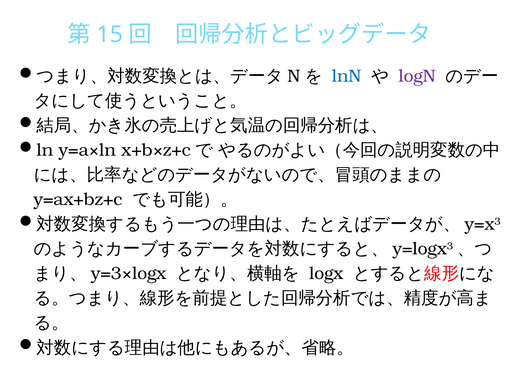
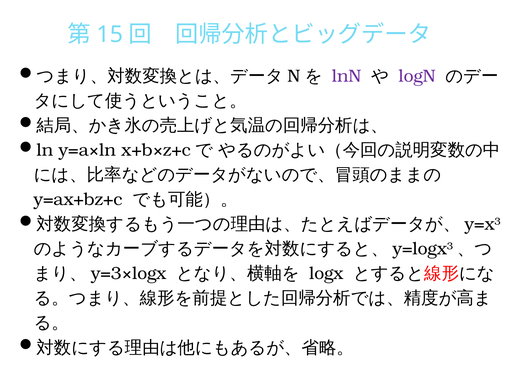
lnN colour: blue -> purple (347, 76)
